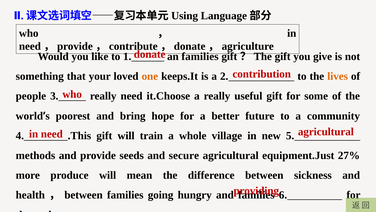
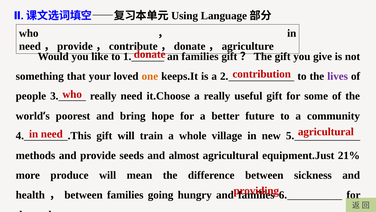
lives colour: orange -> purple (338, 76)
secure: secure -> almost (184, 155)
27%: 27% -> 21% (349, 155)
